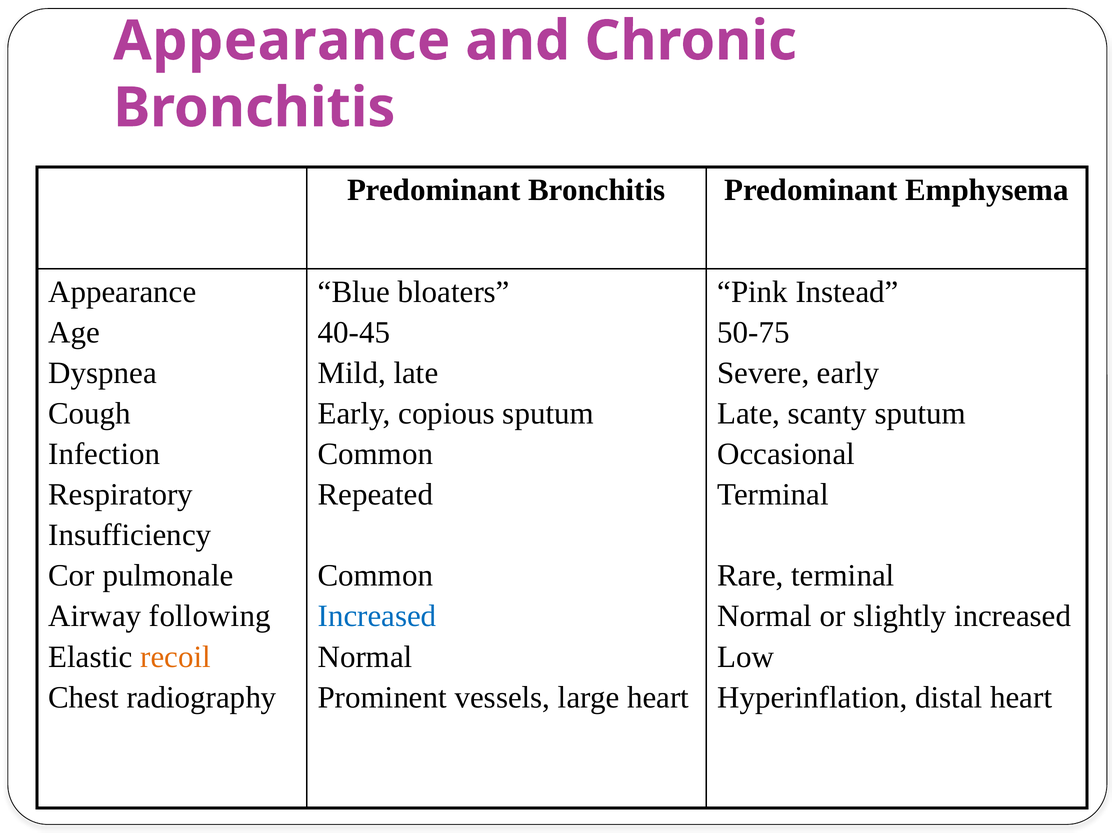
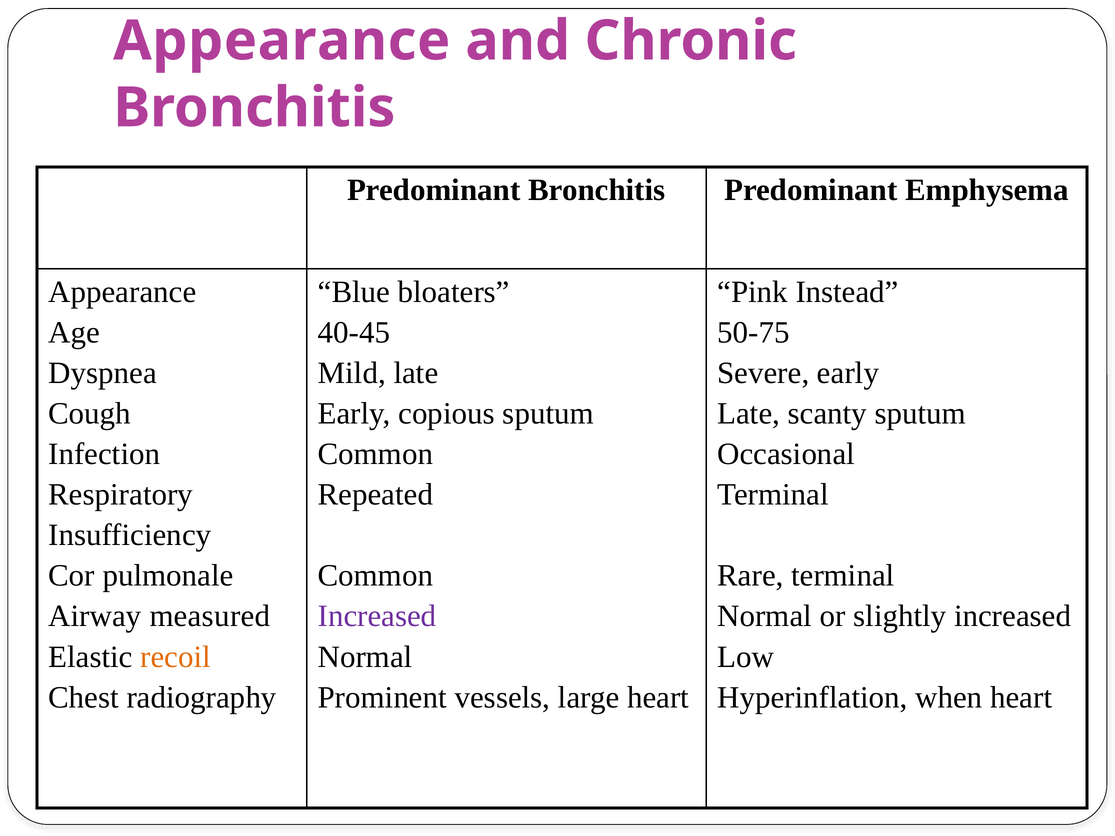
following: following -> measured (210, 616)
Increased colour: blue -> purple (377, 616)
distal: distal -> when (949, 698)
